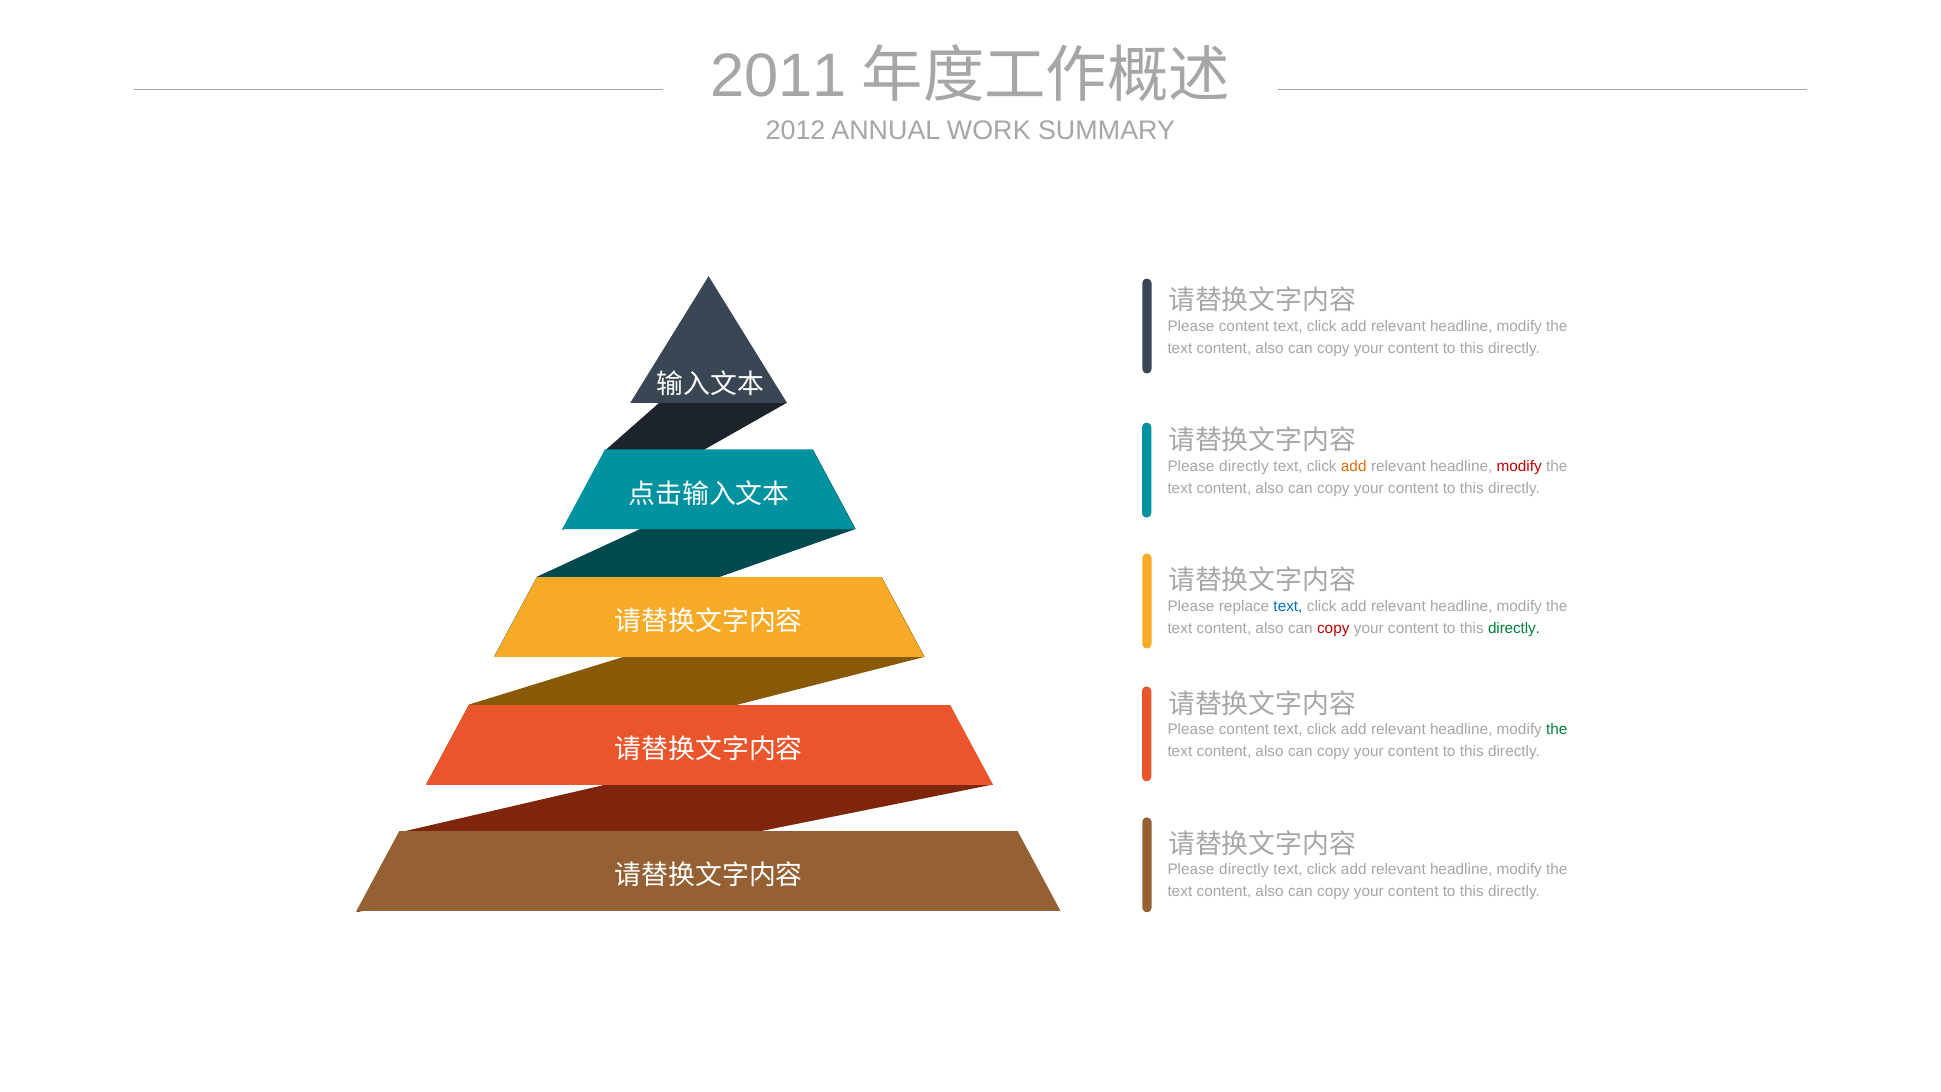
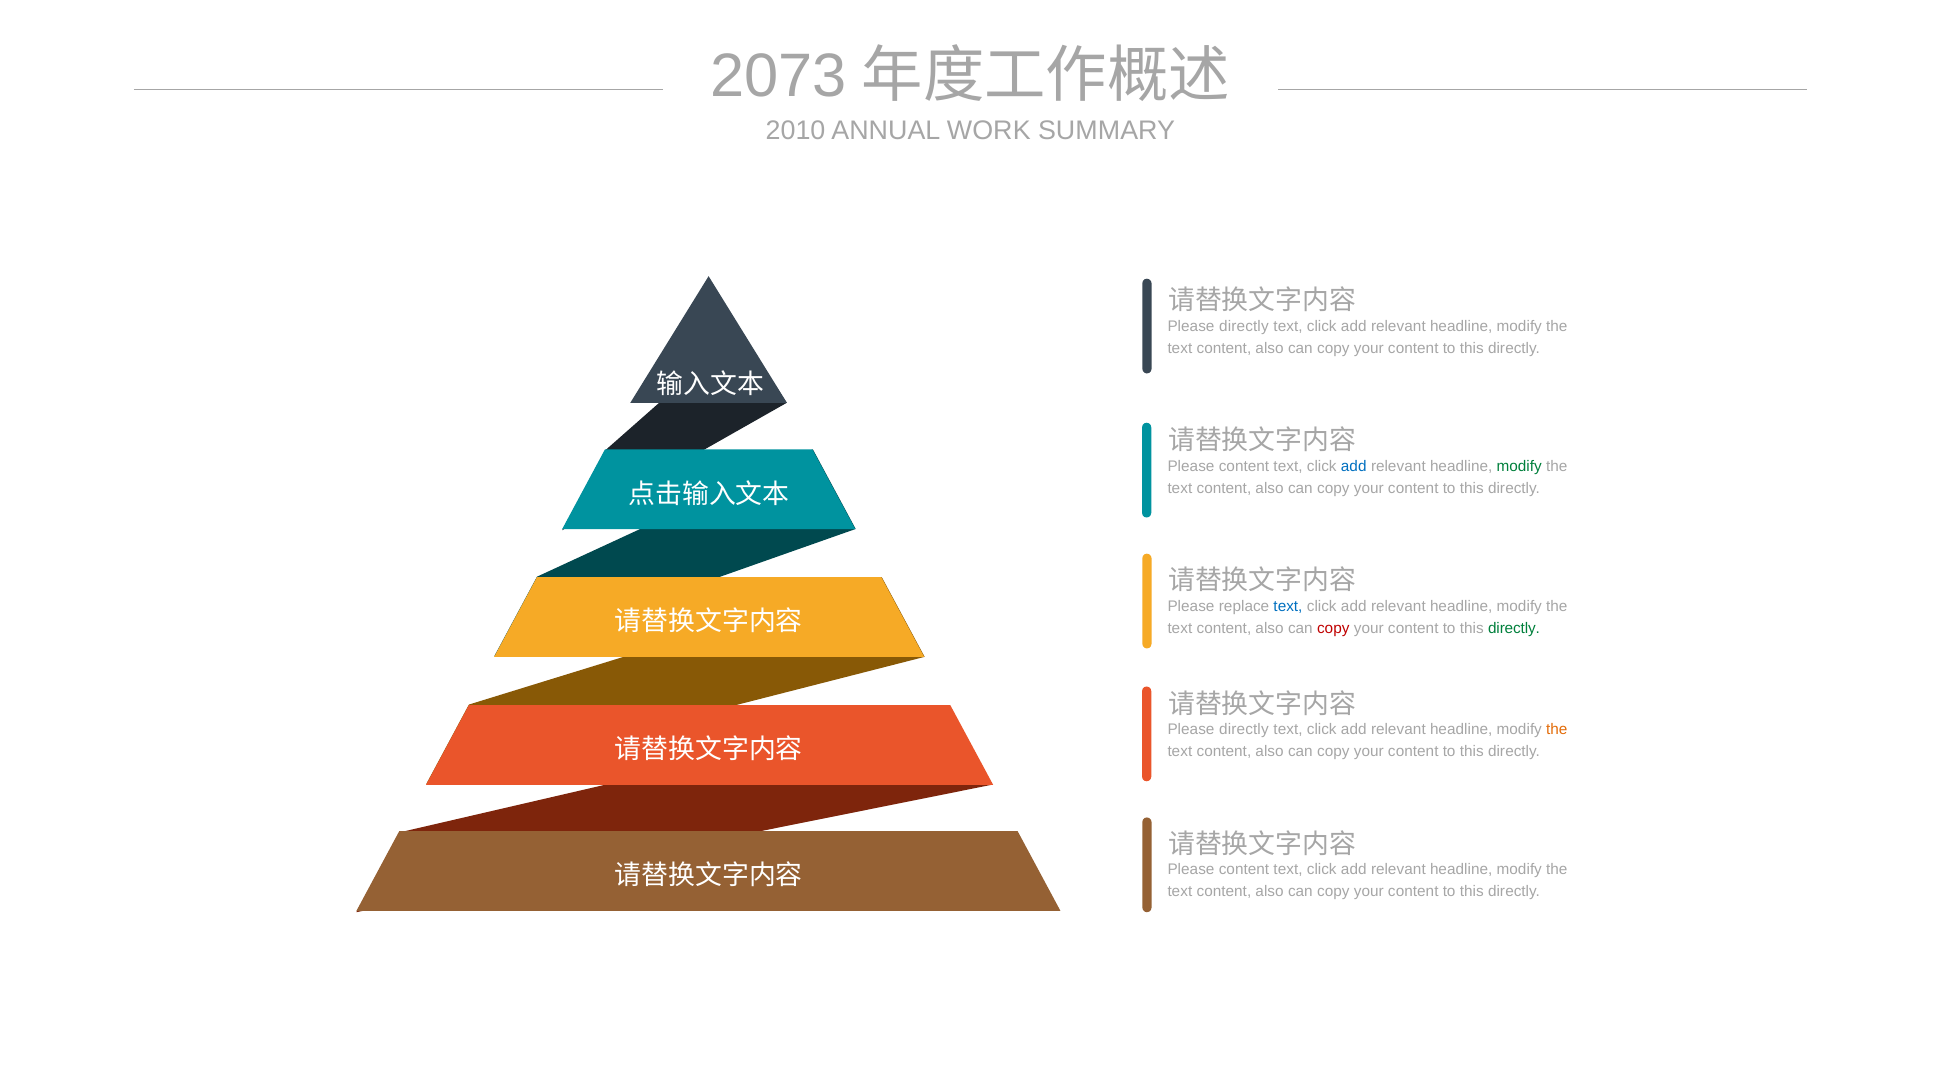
2011: 2011 -> 2073 (779, 77)
2012: 2012 -> 2010 (796, 130)
content: content -> directly (1244, 326)
directly: directly -> content (1244, 466)
add colour: orange -> blue (1354, 466)
modify colour: red -> green (1519, 466)
content: content -> directly (1244, 730)
the colour: green -> orange (1557, 730)
directly: directly -> content (1244, 870)
